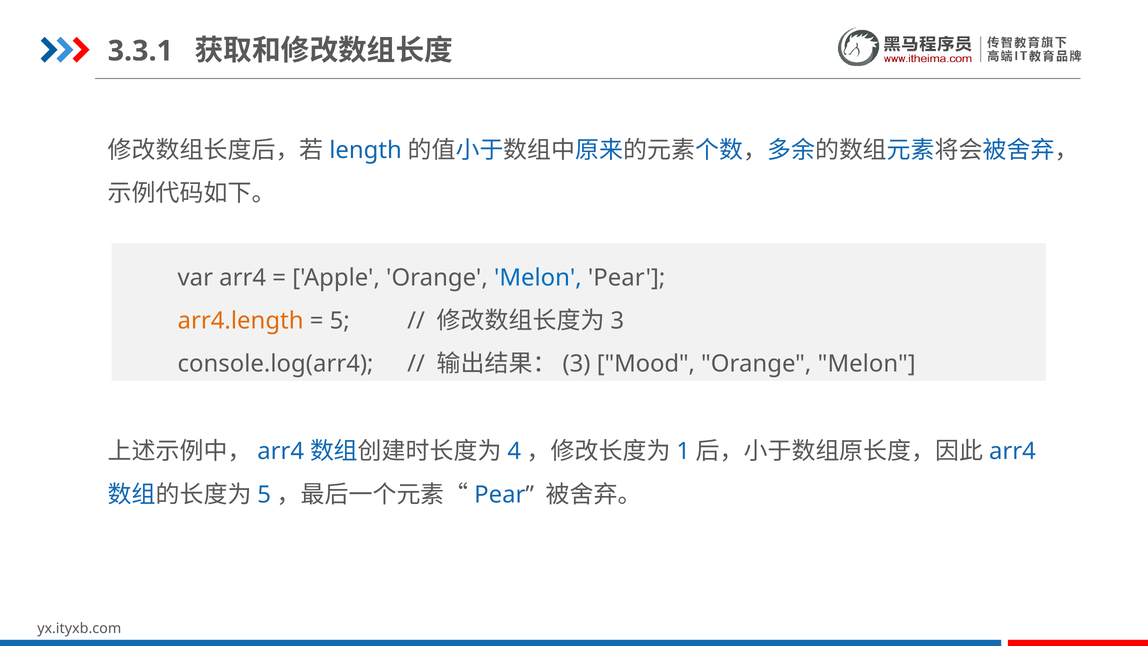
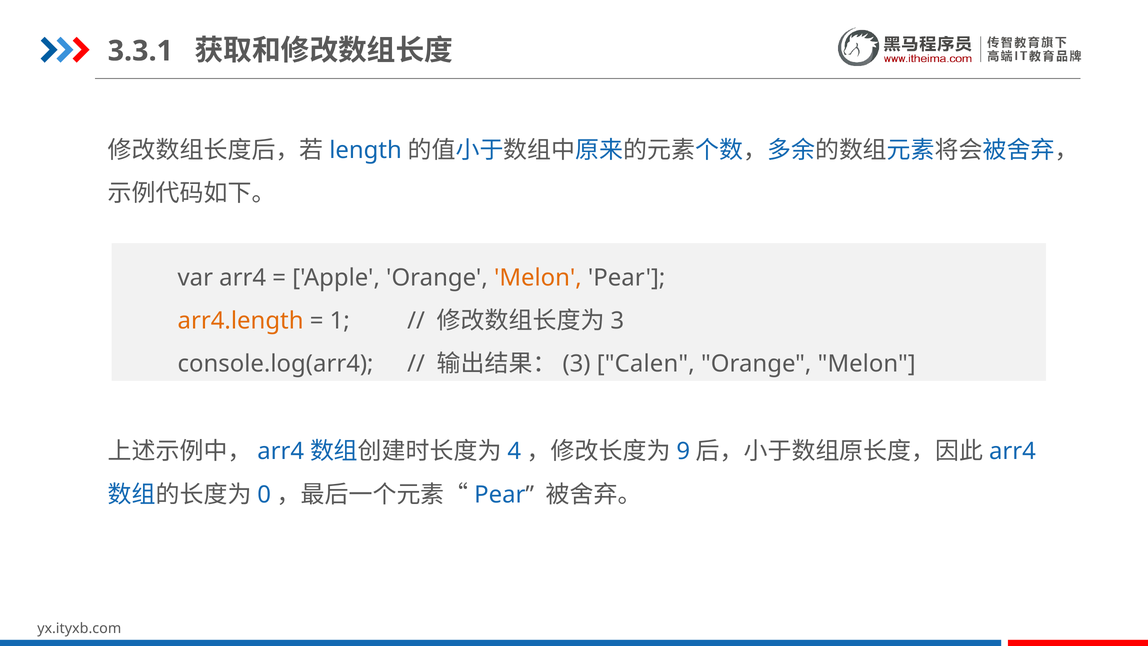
Melon colour: blue -> orange (538, 278)
5: 5 -> 1 (340, 321)
Mood: Mood -> Calen (646, 364)
1: 1 -> 9 (683, 452)
5: 5 -> 0 (264, 495)
